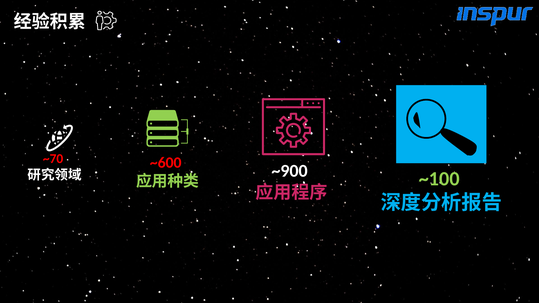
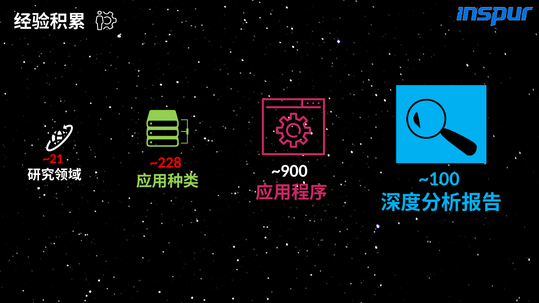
~70: ~70 -> ~21 (53, 159)
~600: ~600 -> ~228 (166, 163)
~100 colour: light green -> light blue (439, 179)
